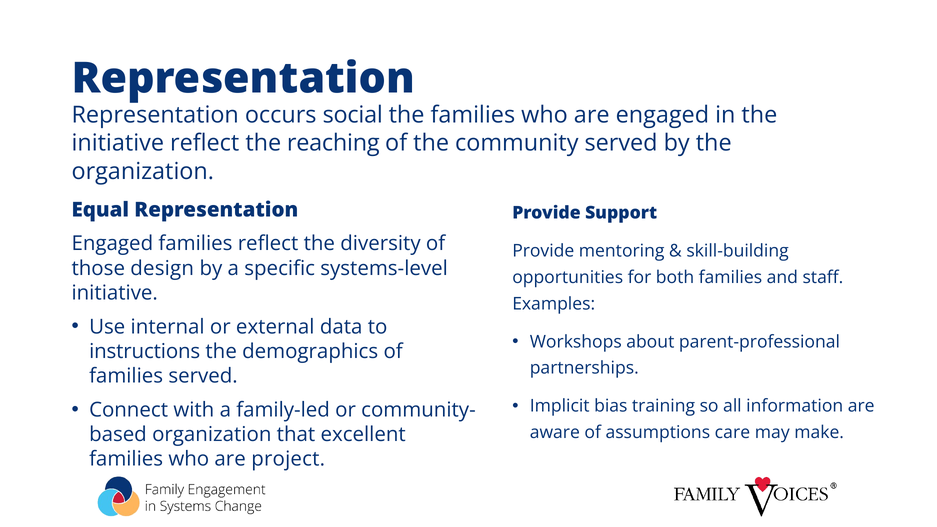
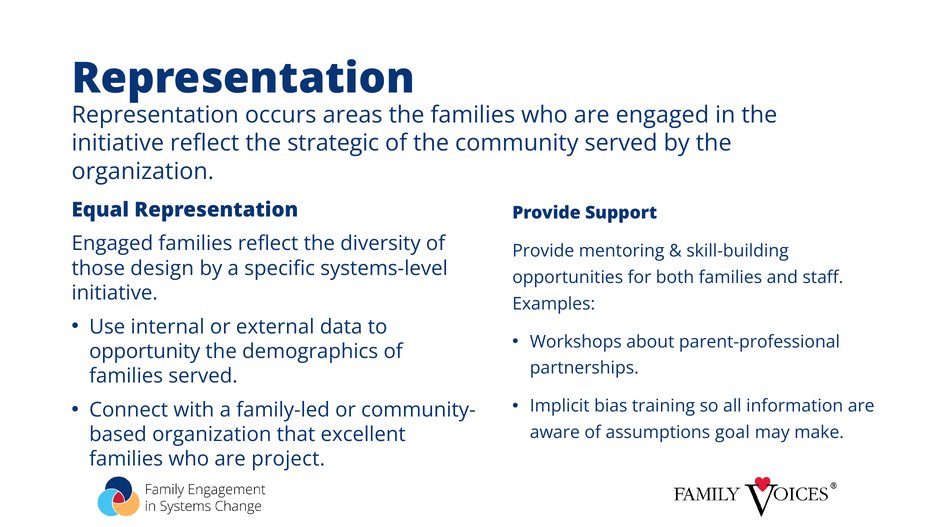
social: social -> areas (353, 115)
reaching: reaching -> strategic (333, 143)
instructions: instructions -> opportunity (145, 351)
care: care -> goal (732, 433)
